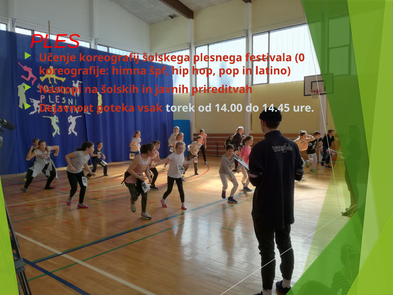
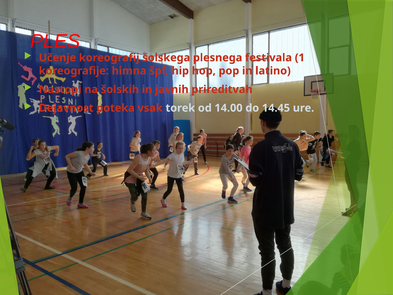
0: 0 -> 1 (300, 58)
